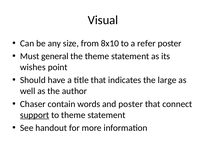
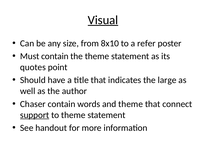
Visual underline: none -> present (103, 20)
Must general: general -> contain (55, 56)
wishes: wishes -> quotes (33, 67)
and poster: poster -> theme (131, 104)
